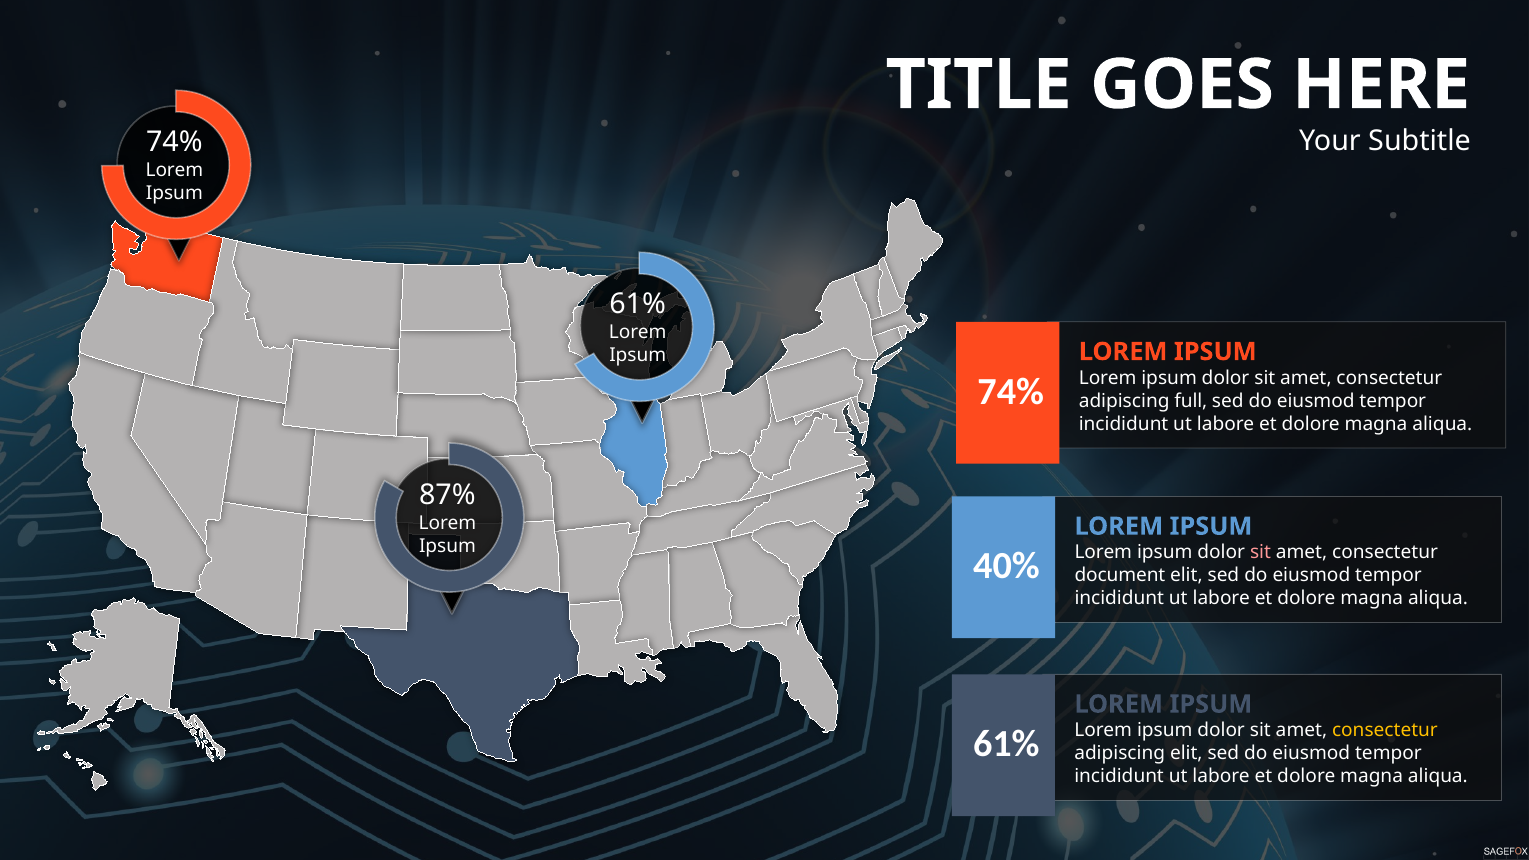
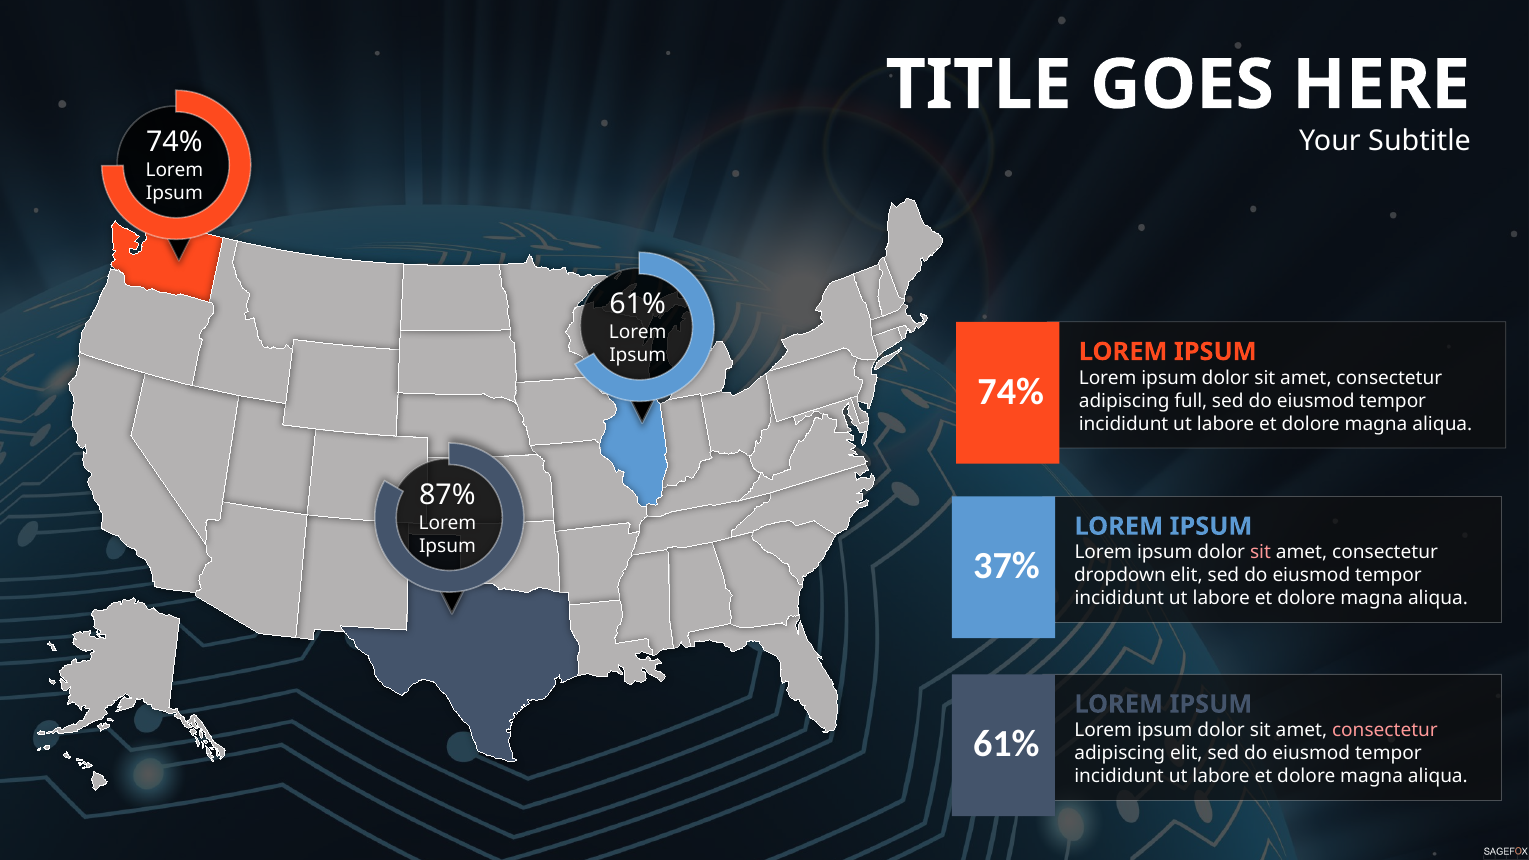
40%: 40% -> 37% (1006, 566)
document: document -> dropdown (1120, 576)
consectetur colour: yellow -> pink (1385, 731)
